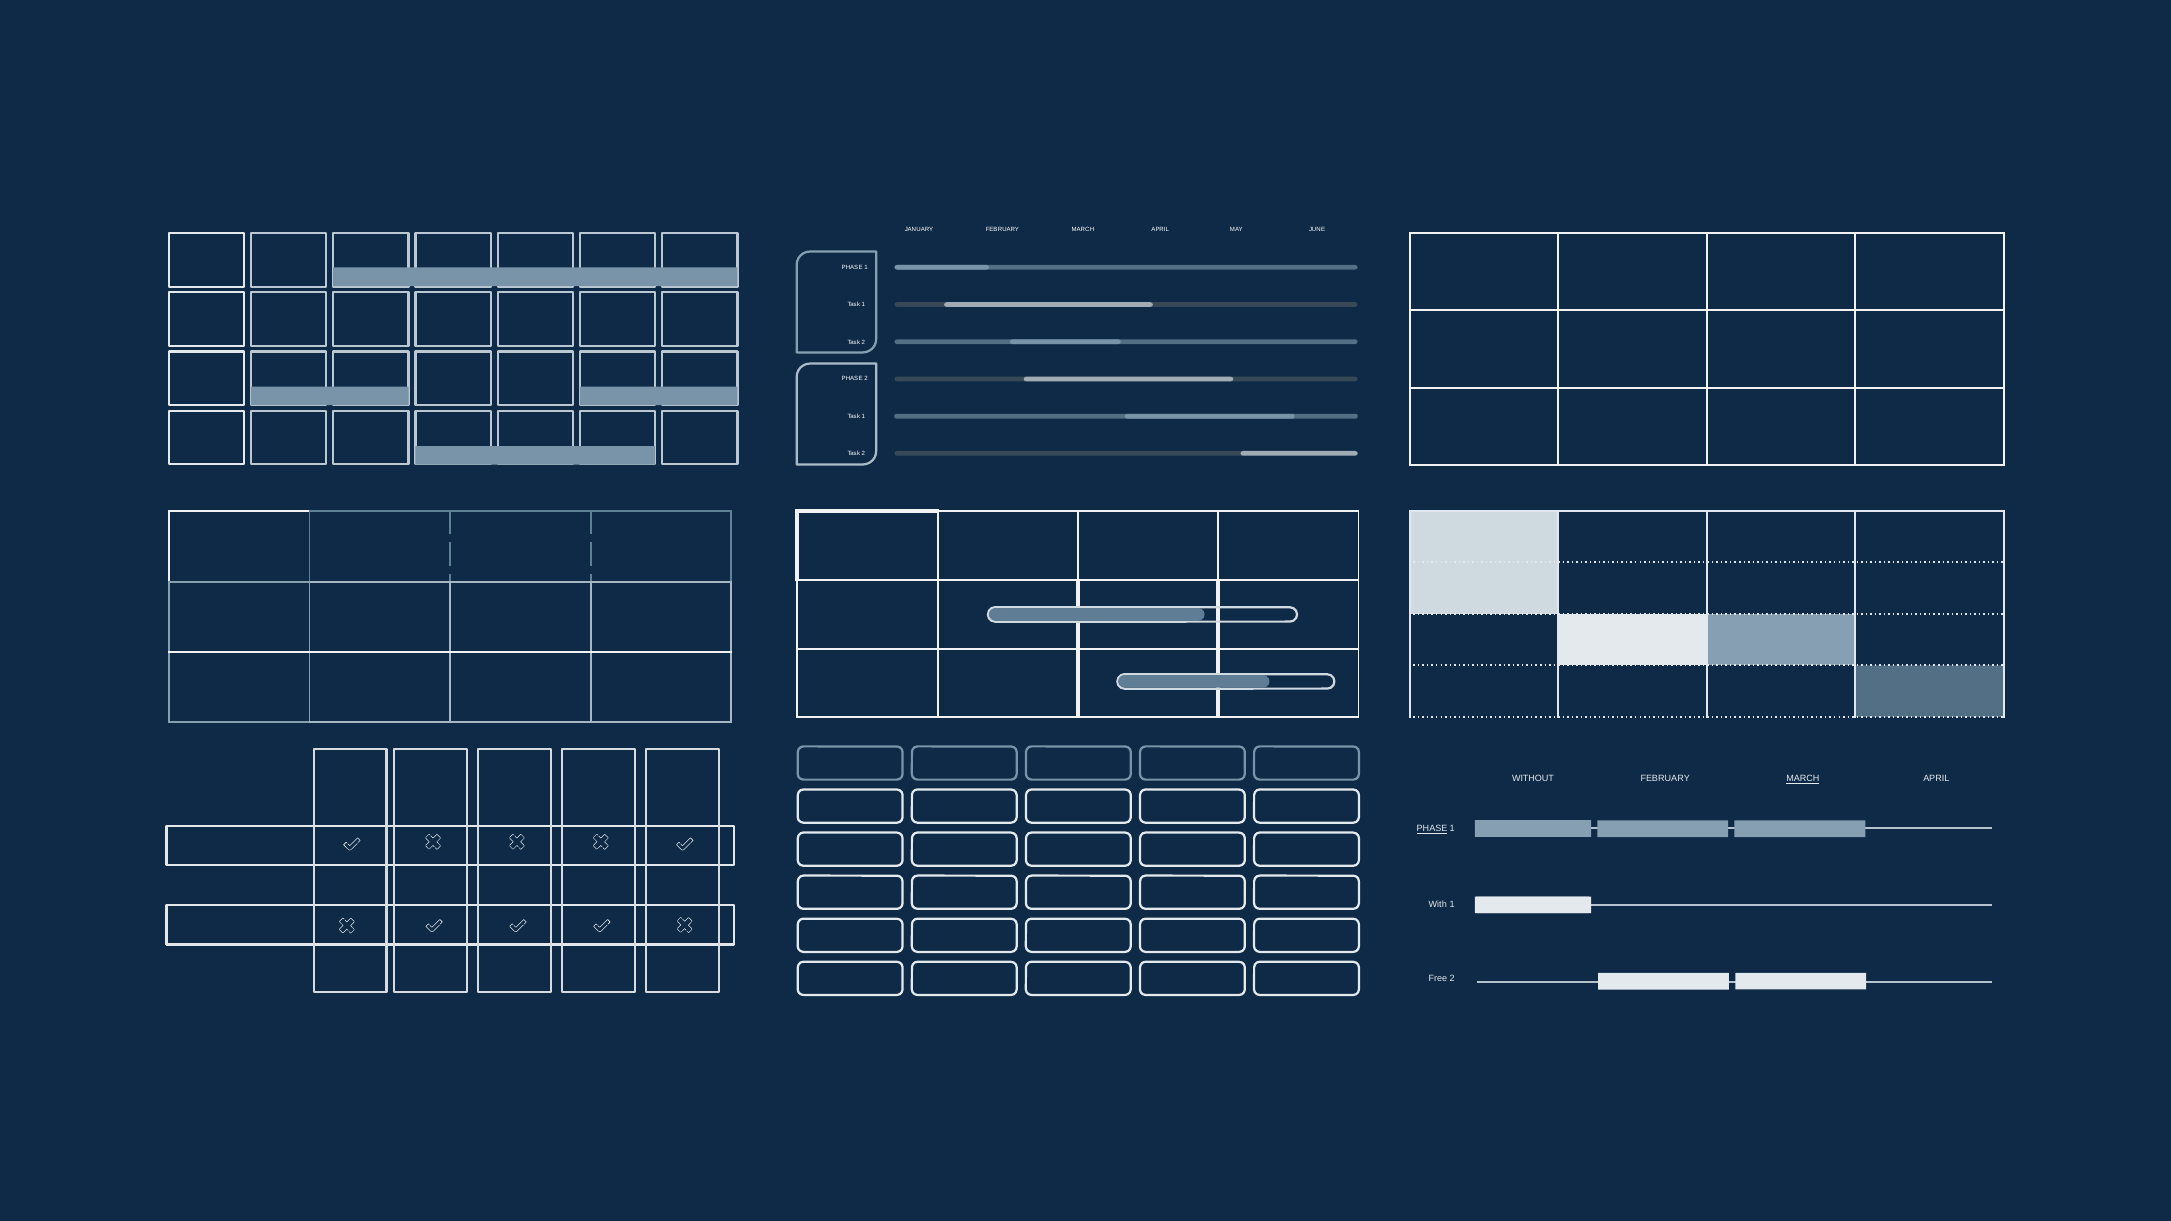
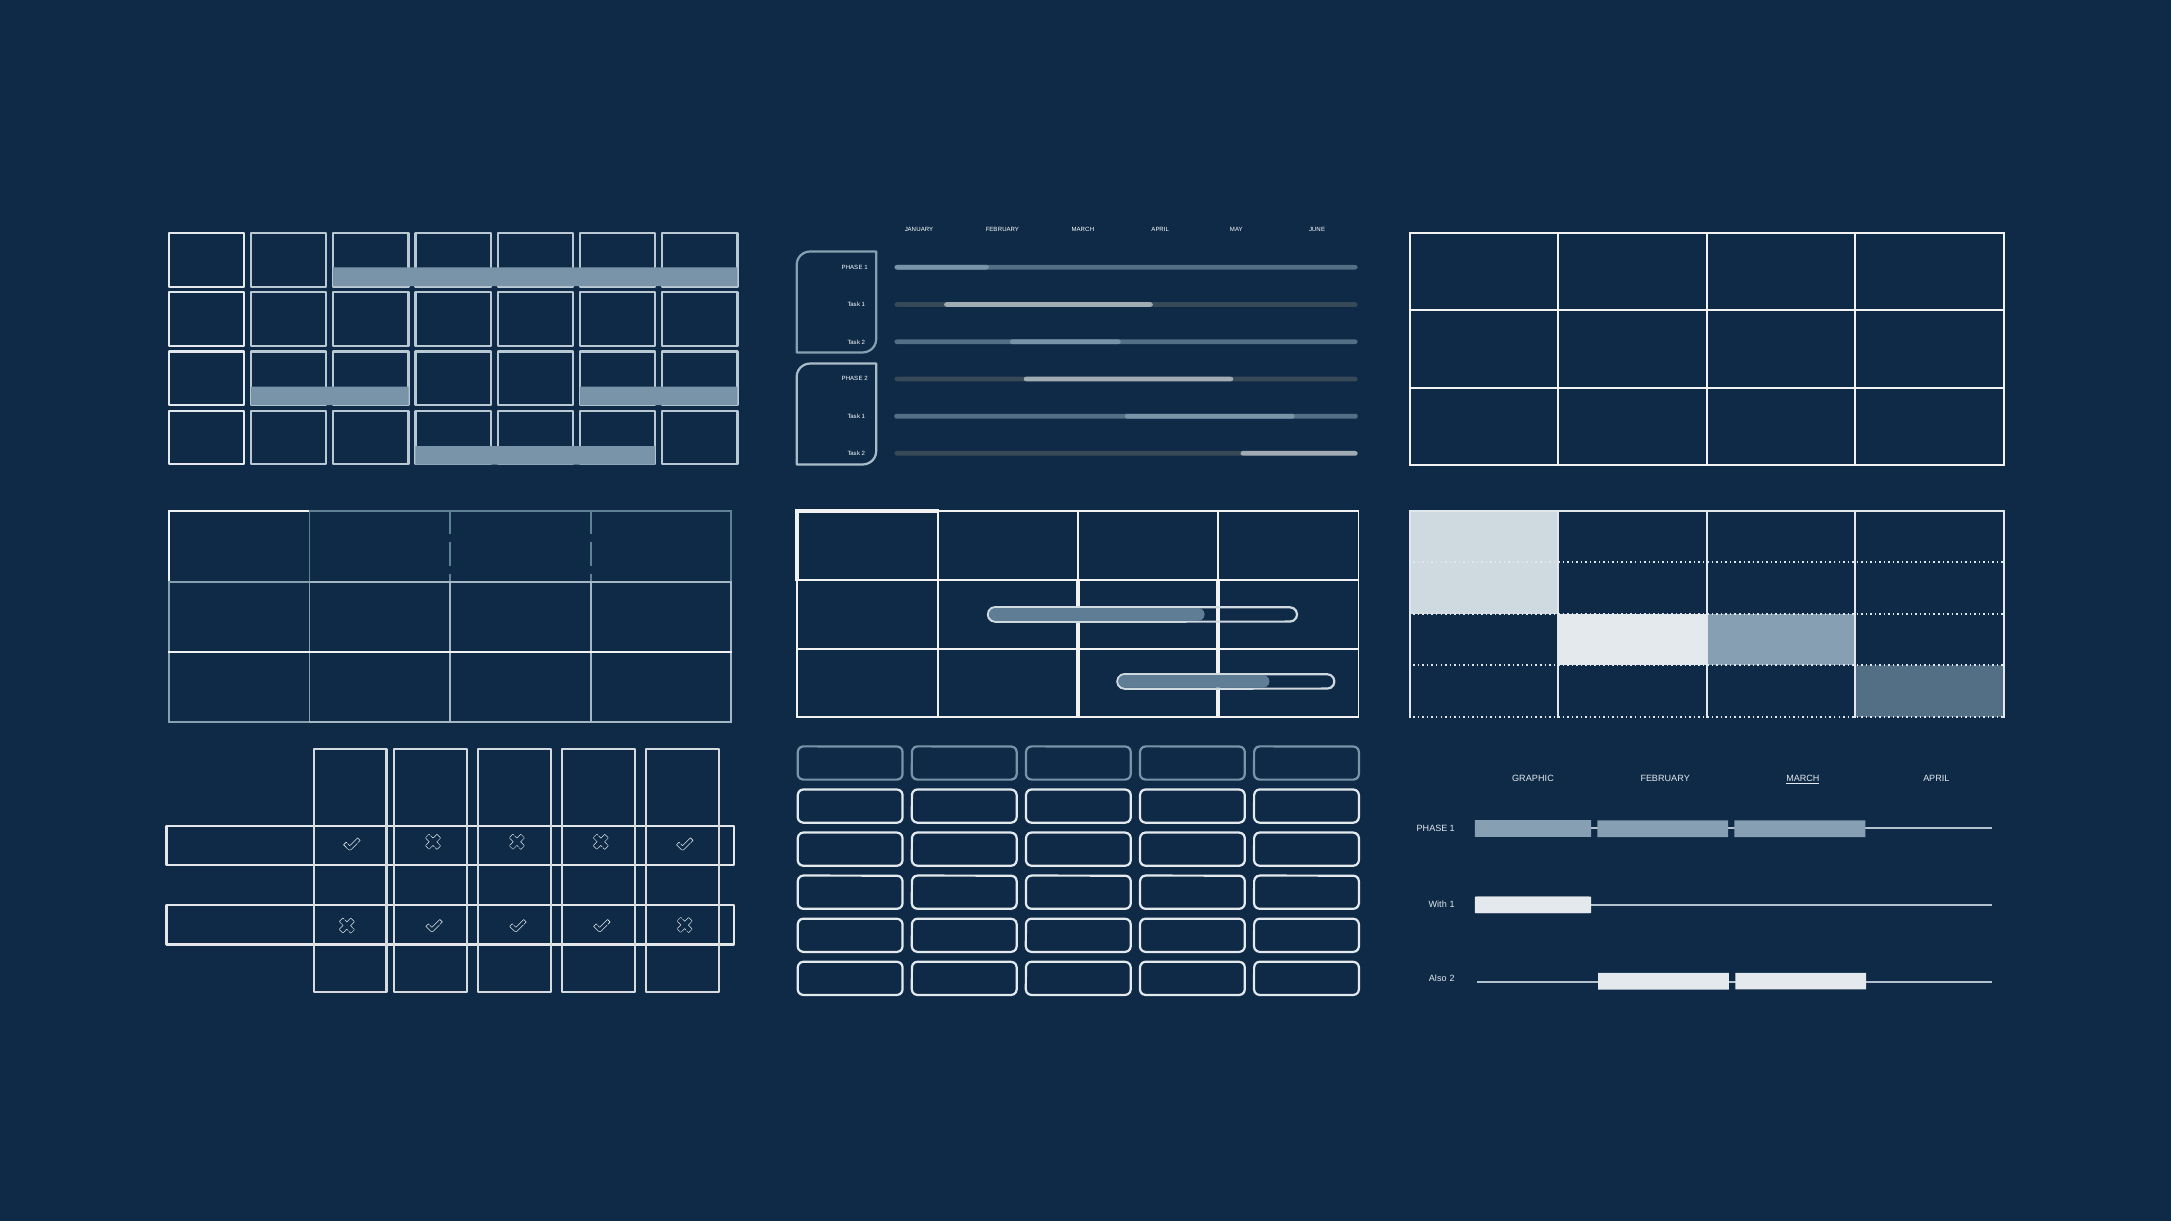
WITHOUT: WITHOUT -> GRAPHIC (1533, 779)
PHASE underline: present -> none (1432, 829)
Free: Free -> Also (1438, 979)
